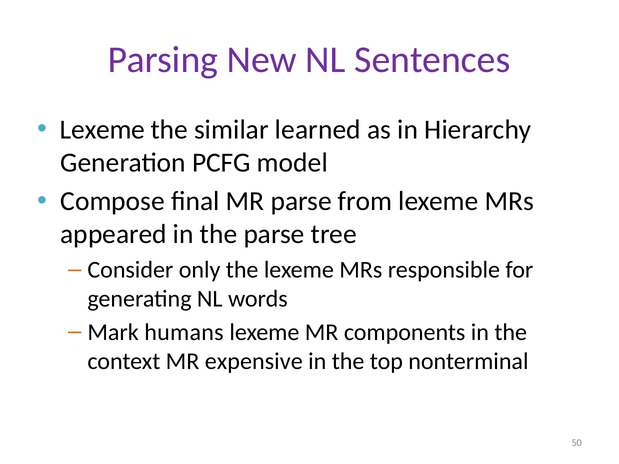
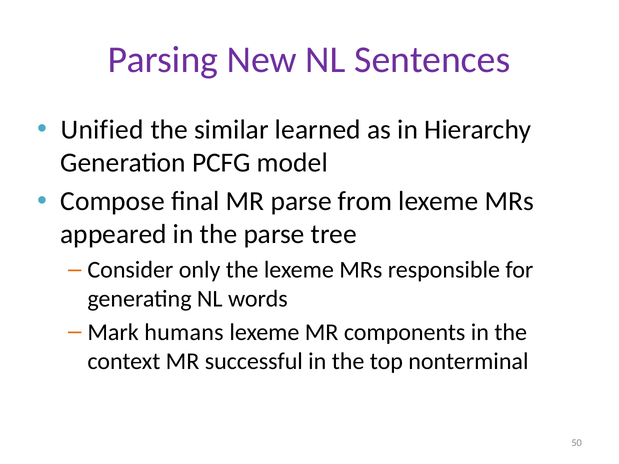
Lexeme: Lexeme -> Unified (102, 130)
expensive: expensive -> successful (254, 361)
